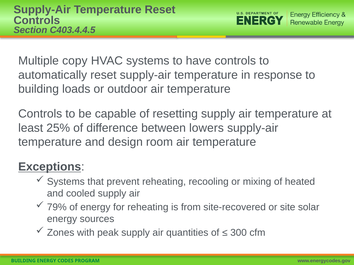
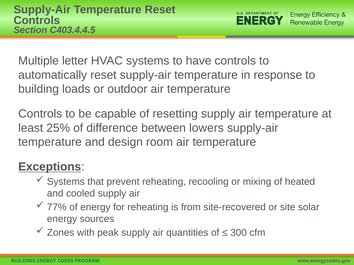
copy: copy -> letter (75, 61)
79%: 79% -> 77% (57, 208)
